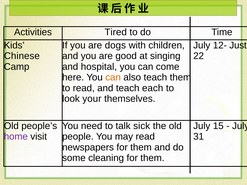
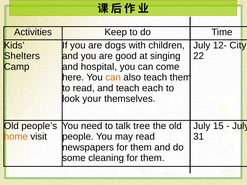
Tired: Tired -> Keep (116, 32)
Just: Just -> City (238, 45)
Chinese: Chinese -> Shelters (22, 56)
sick: sick -> tree (142, 126)
home colour: purple -> orange (16, 137)
